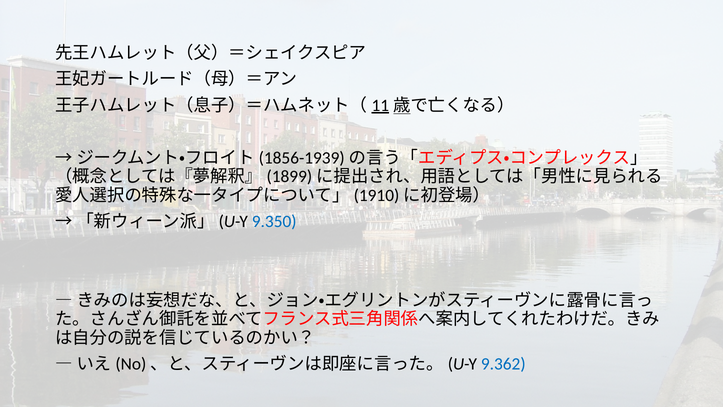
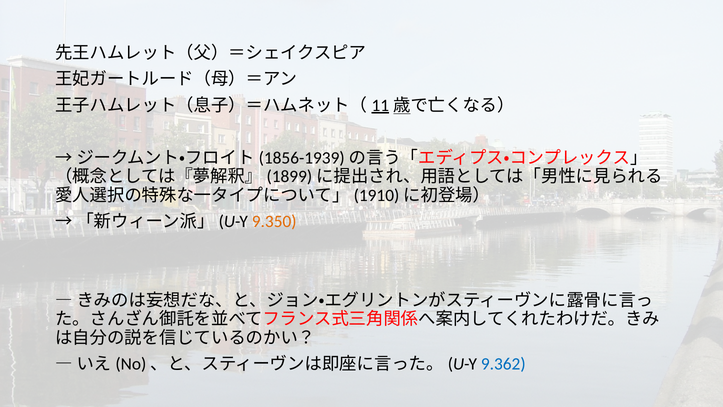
9.350 colour: blue -> orange (274, 221)
